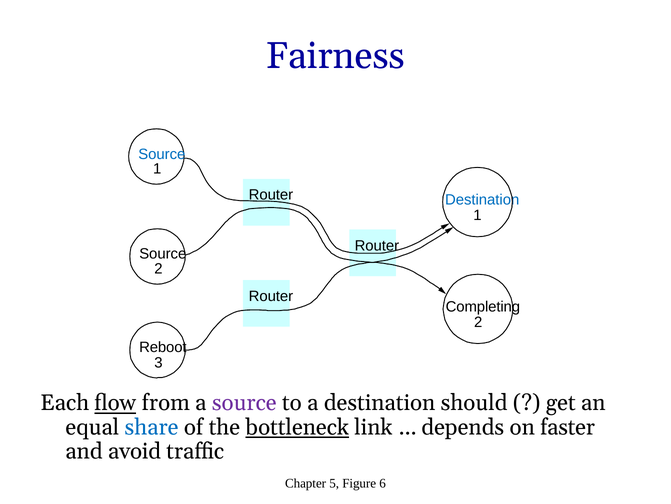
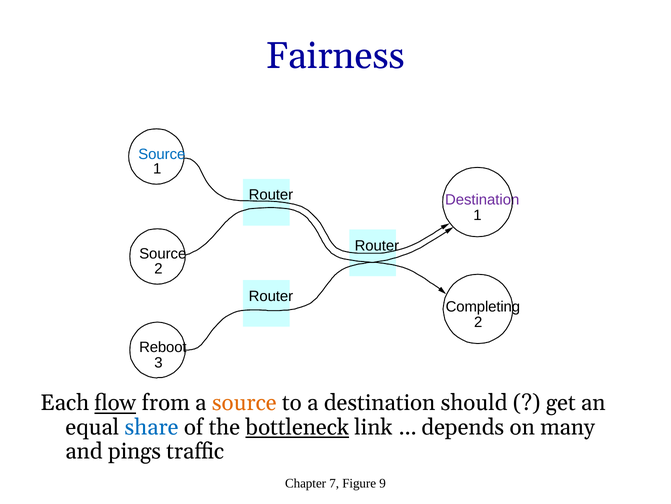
Destination colour: blue -> purple (482, 200)
source colour: purple -> orange (244, 402)
faster: faster -> many (568, 427)
avoid: avoid -> pings (135, 451)
5: 5 -> 7 (334, 483)
6: 6 -> 9 (383, 483)
